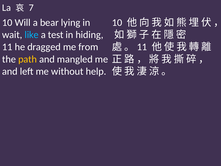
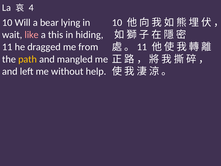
7: 7 -> 4 (31, 8)
like colour: light blue -> pink (32, 35)
test: test -> this (56, 35)
